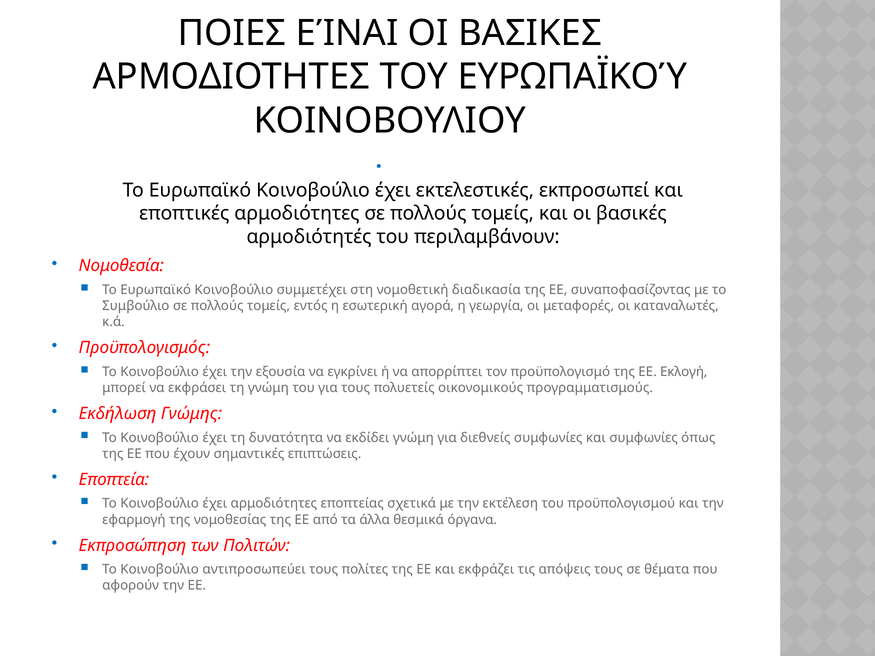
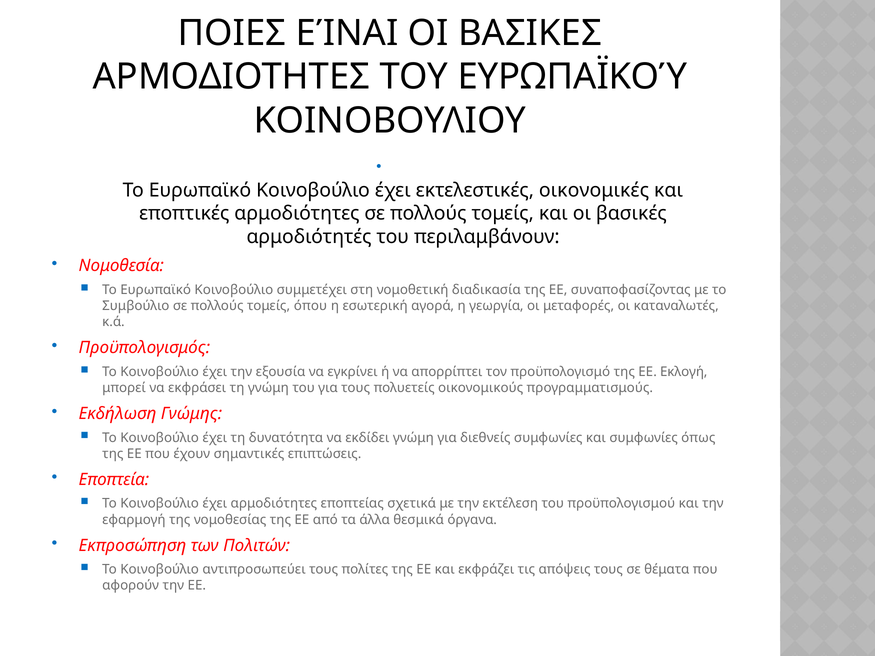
εκπροσωπεί: εκπροσωπεί -> οικονομικές (594, 190)
εντός: εντός -> όπου (310, 306)
